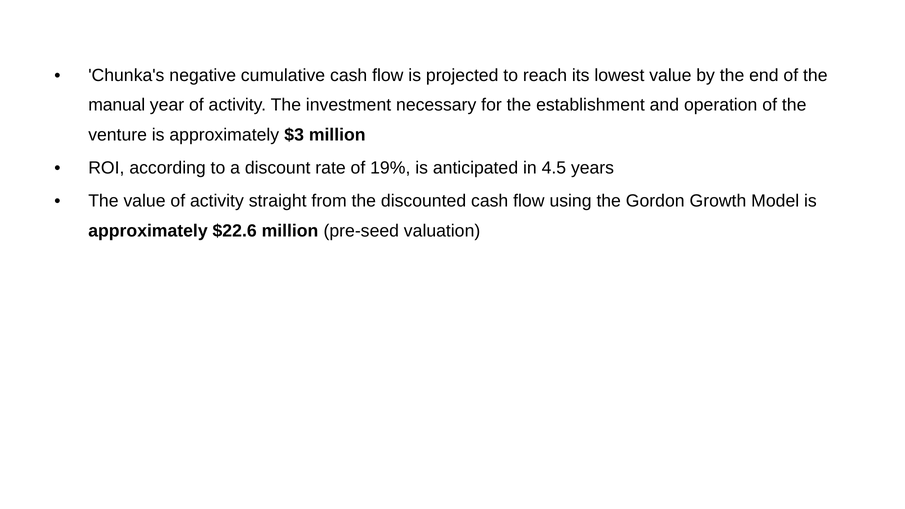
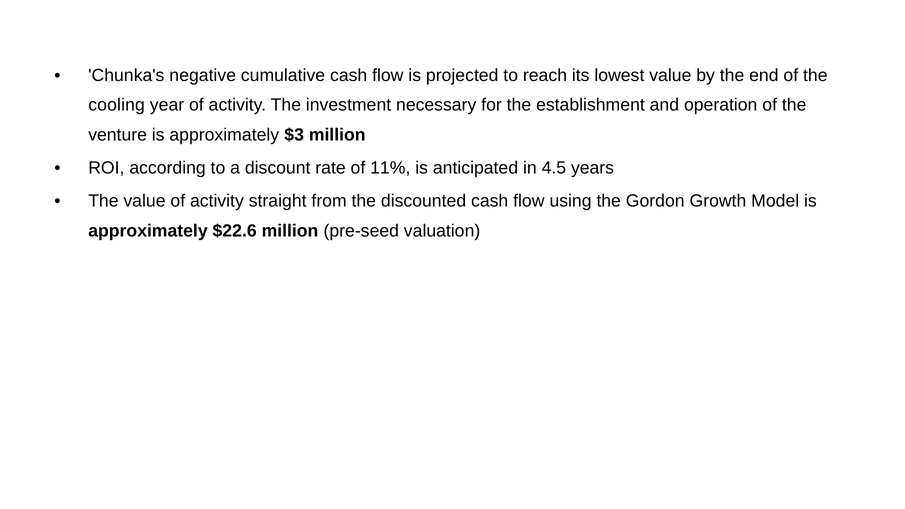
manual: manual -> cooling (117, 105)
19%: 19% -> 11% (390, 168)
